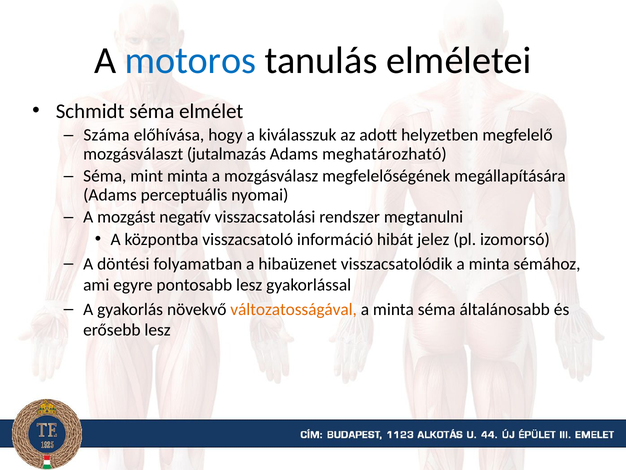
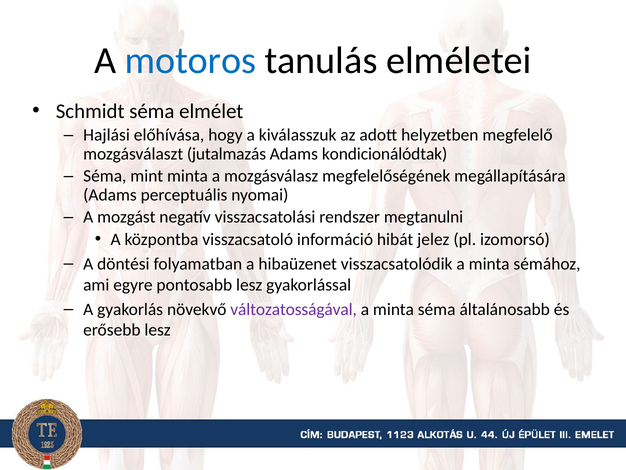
Száma: Száma -> Hajlási (107, 135)
meghatározható: meghatározható -> kondicionálódtak (385, 154)
változatosságával colour: orange -> purple (294, 309)
